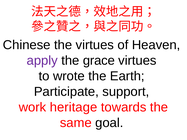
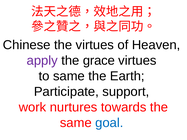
to wrote: wrote -> same (69, 76)
heritage: heritage -> nurtures (74, 107)
goal colour: black -> blue (109, 123)
